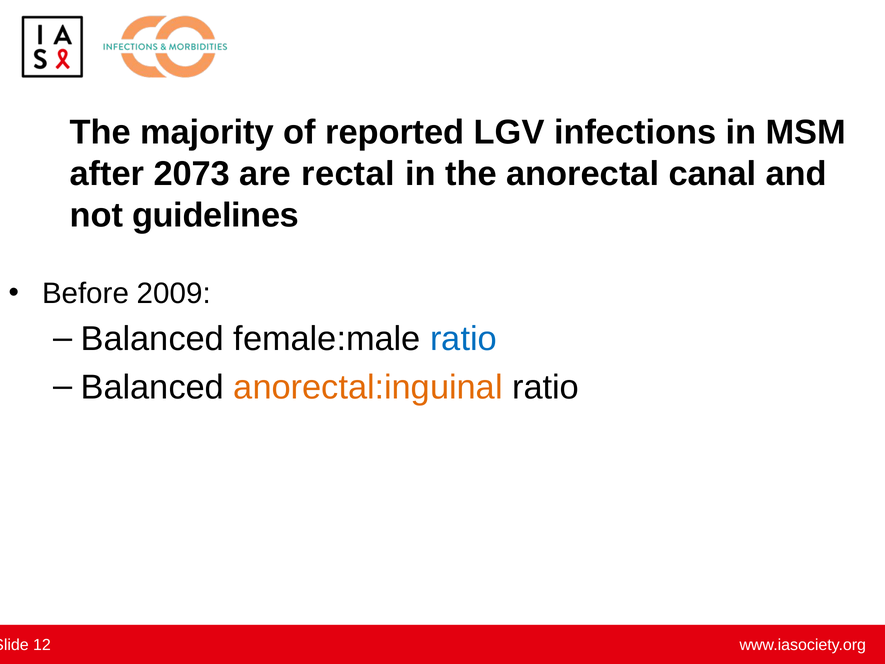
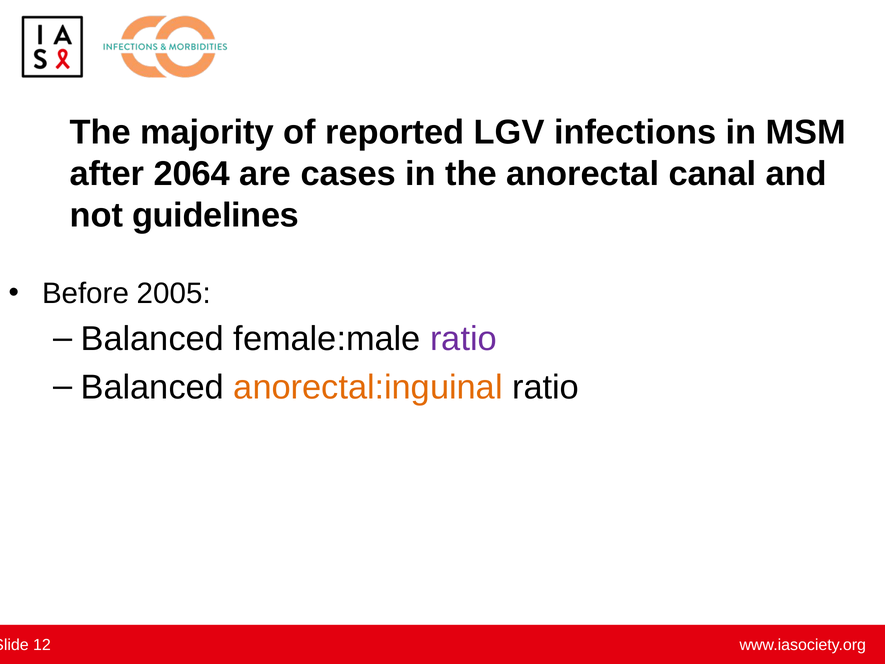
2073: 2073 -> 2064 (192, 174)
rectal: rectal -> cases (348, 174)
2009: 2009 -> 2005 (174, 293)
ratio colour: blue -> purple (463, 339)
